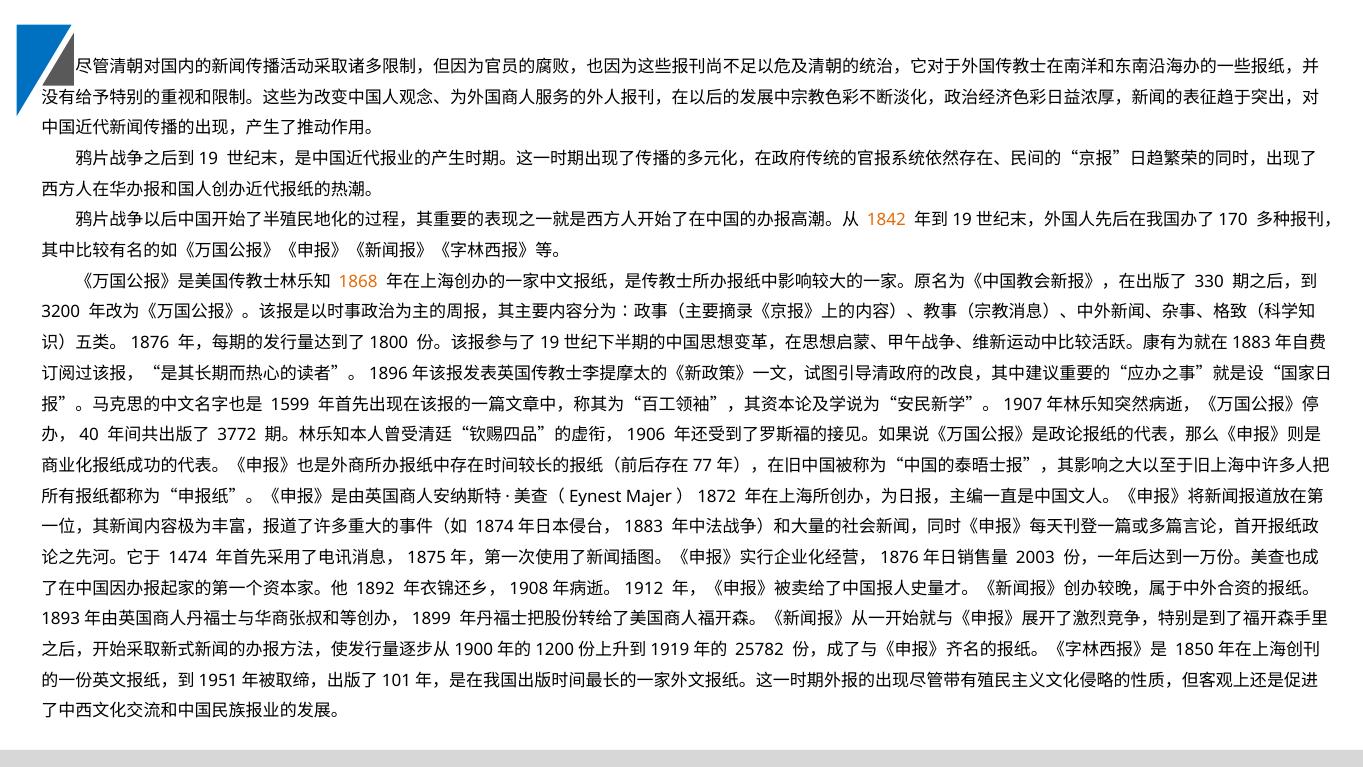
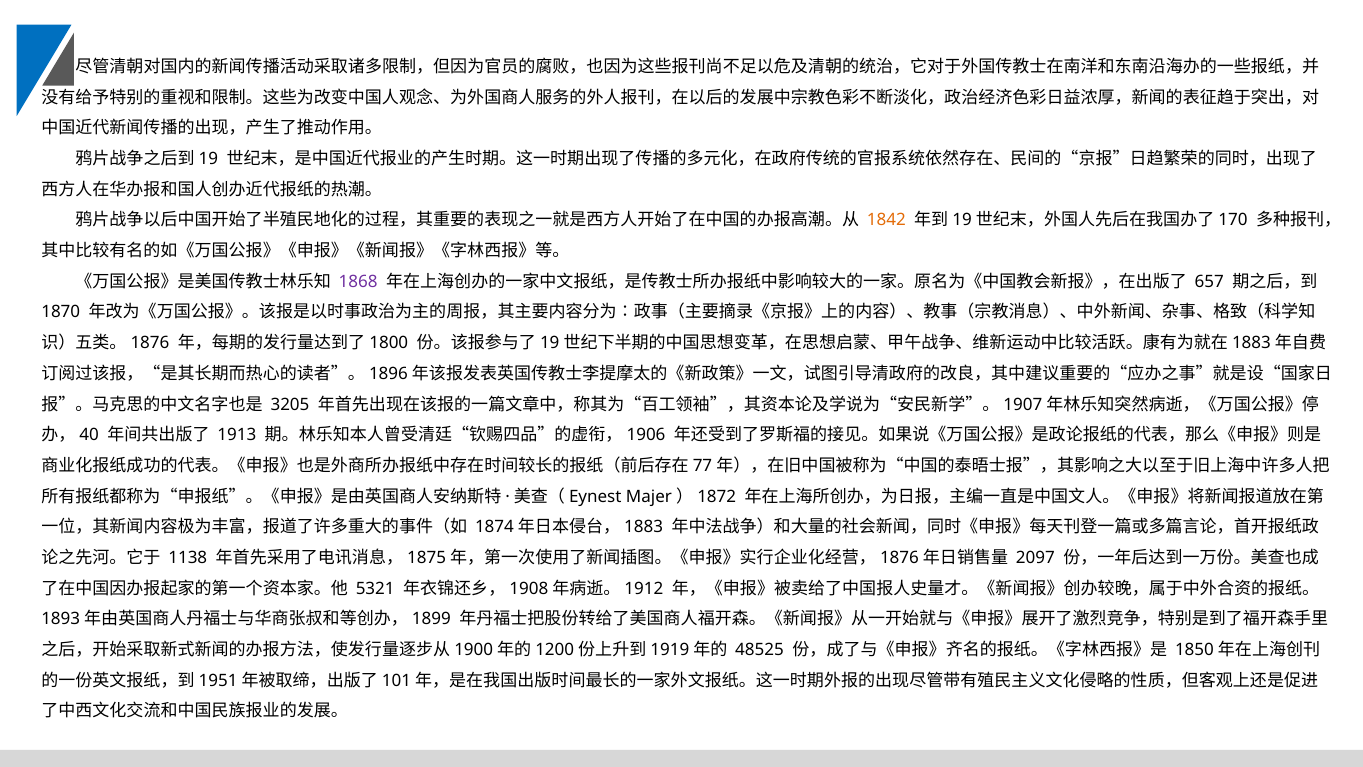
1868 colour: orange -> purple (358, 282)
330: 330 -> 657 (1209, 282)
3200: 3200 -> 1870 (61, 312)
1599: 1599 -> 3205 (290, 404)
3772: 3772 -> 1913 (237, 435)
1474: 1474 -> 1138 (188, 558)
2003: 2003 -> 2097 (1035, 558)
1892: 1892 -> 5321 (375, 588)
25782: 25782 -> 48525 (759, 650)
